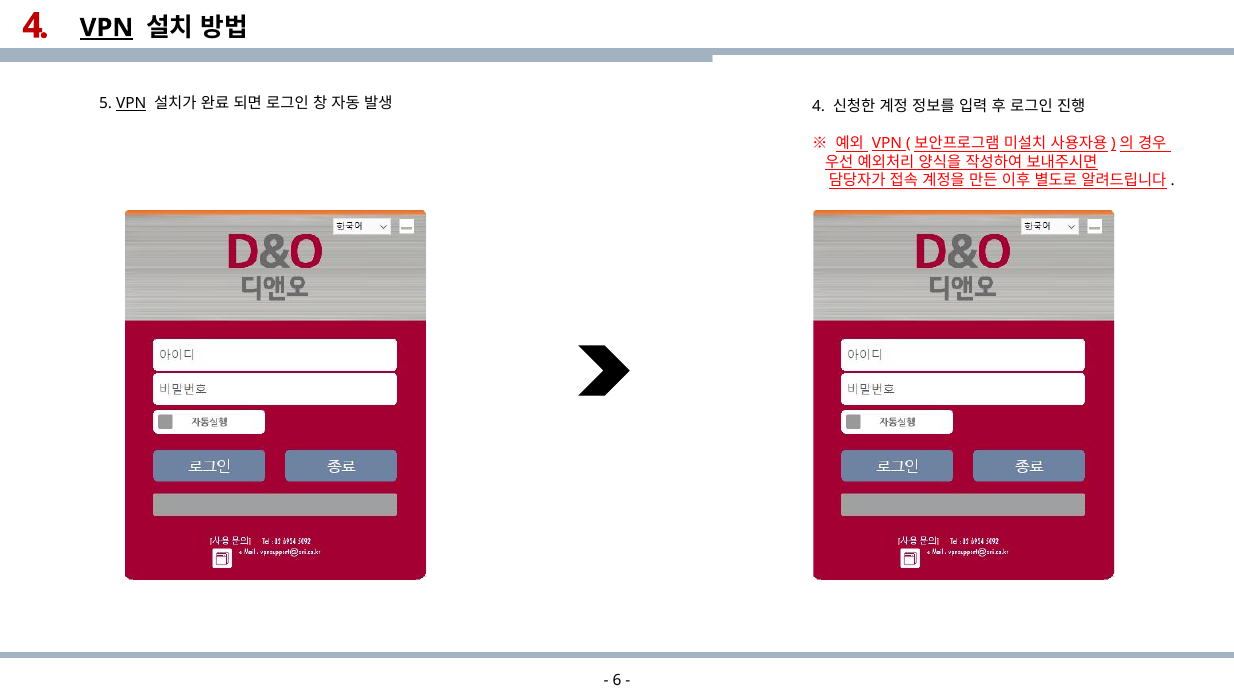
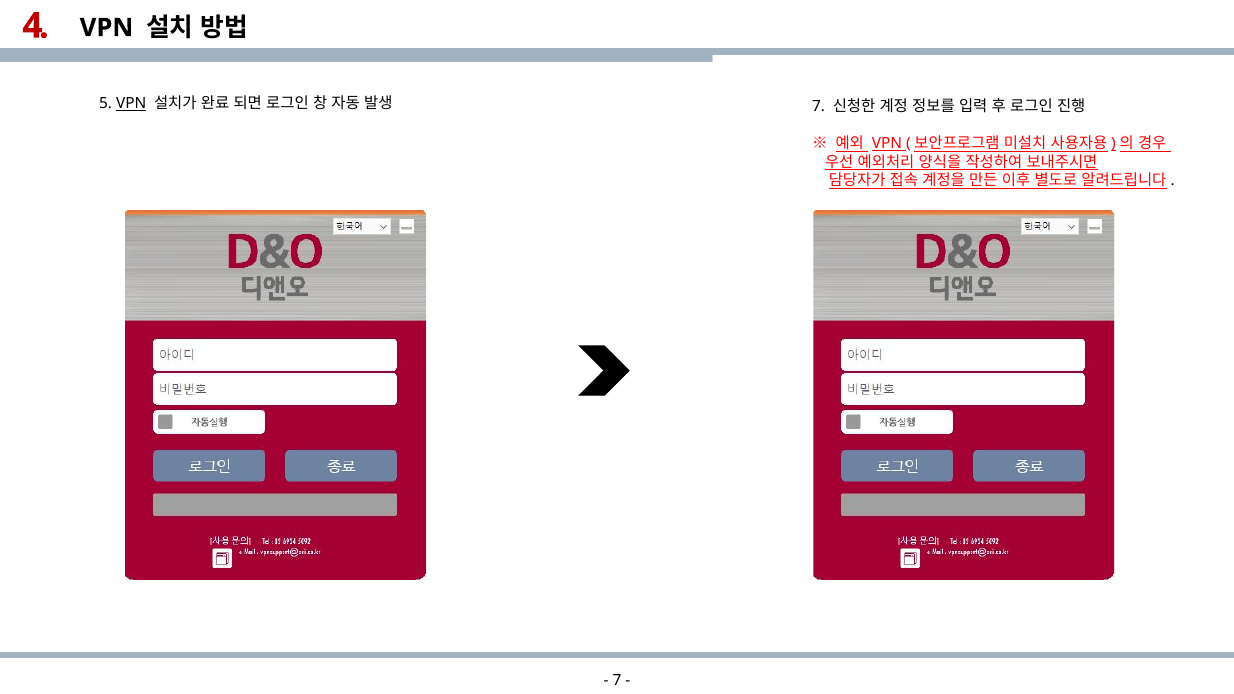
VPN underline: present -> none (106, 28)
4: 4 -> 7 (819, 107)
6: 6 -> 7 (617, 681)
